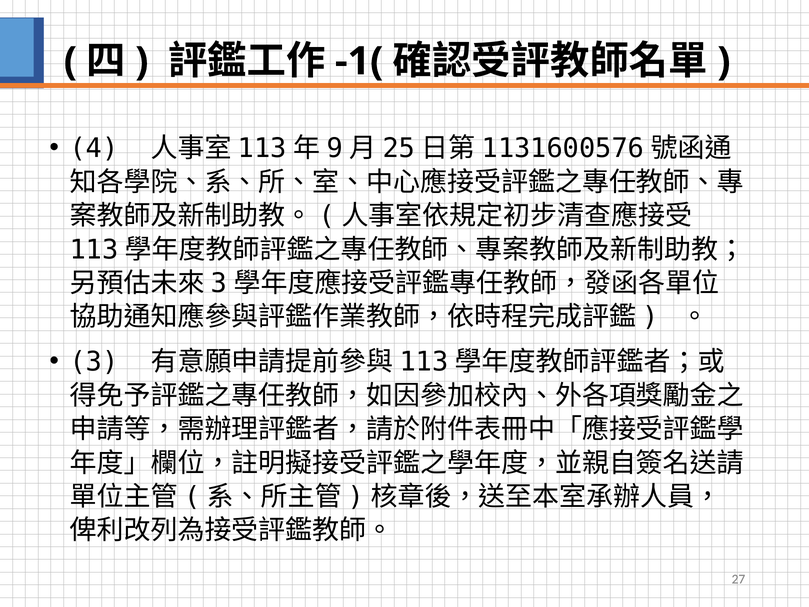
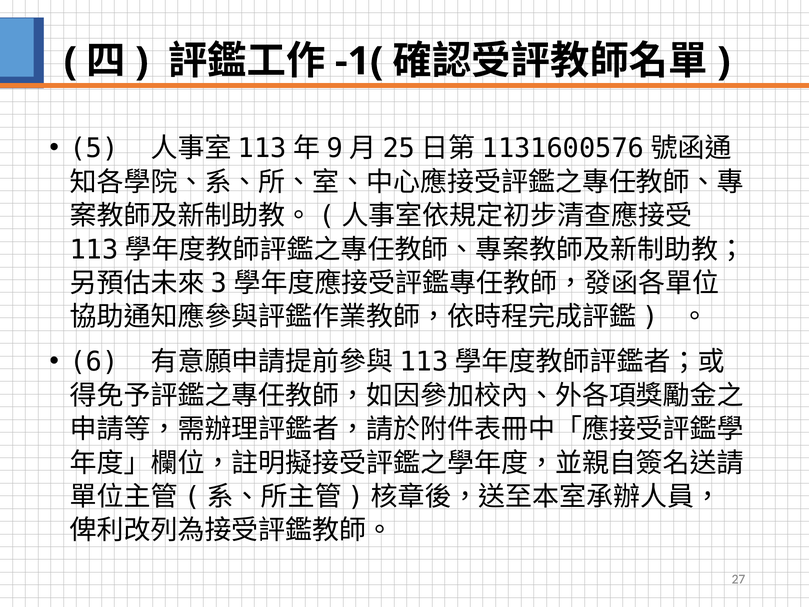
4: 4 -> 5 (94, 148)
3: 3 -> 6 (94, 362)
